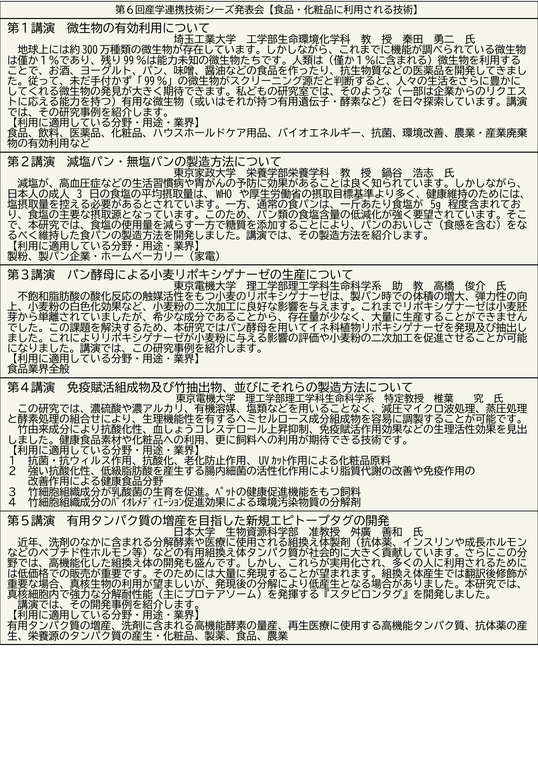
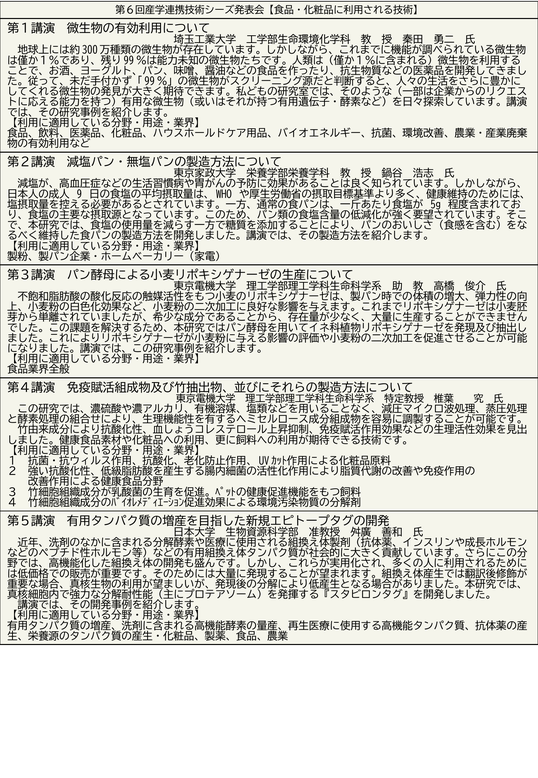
3: 3 -> 9 (79, 194)
